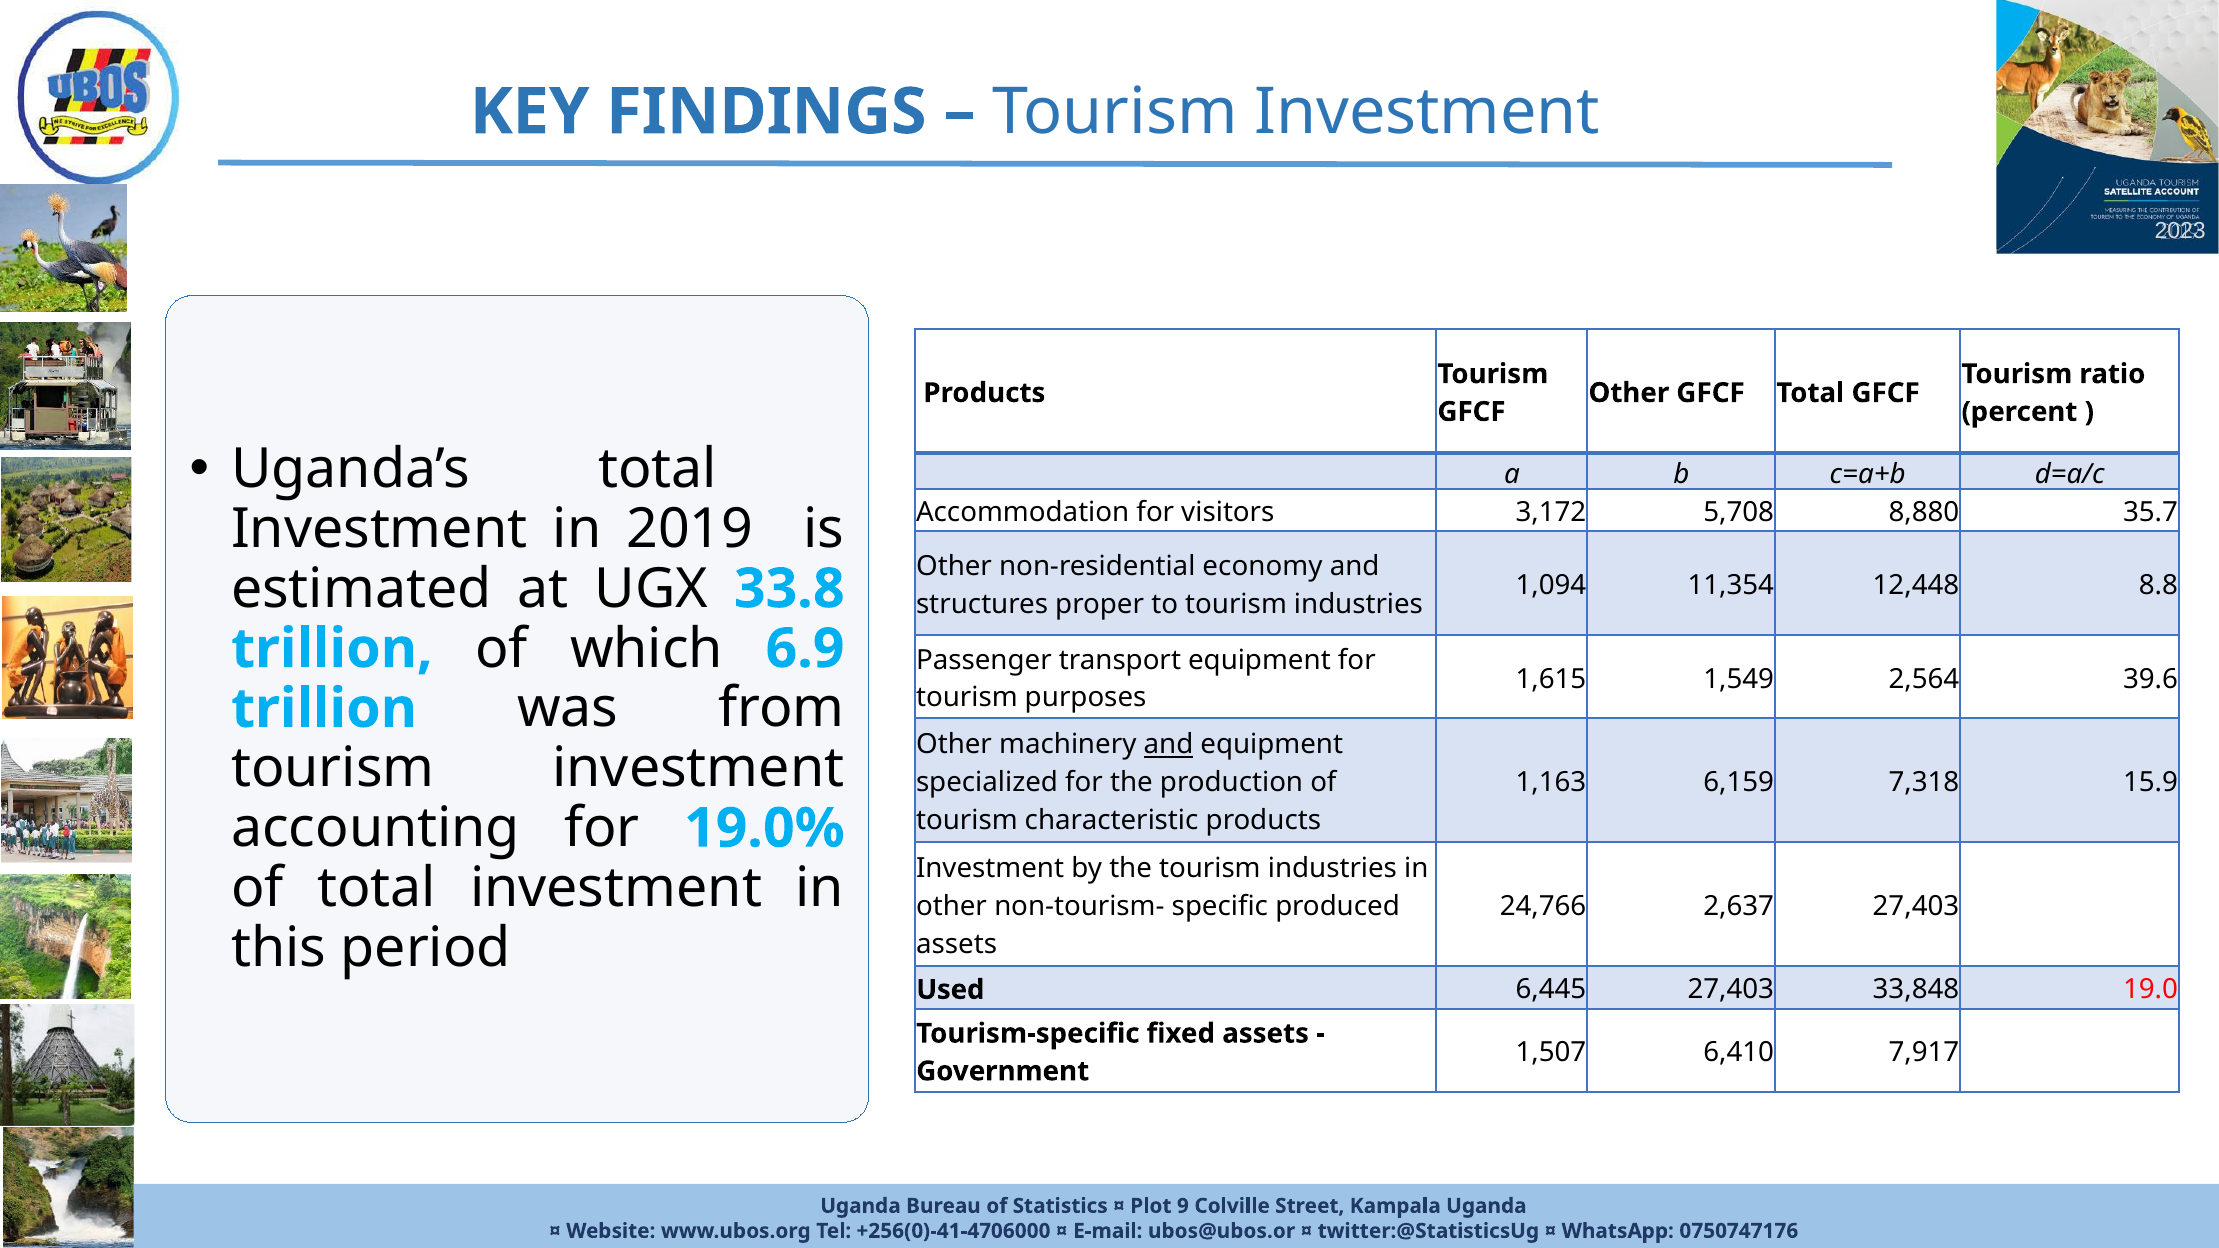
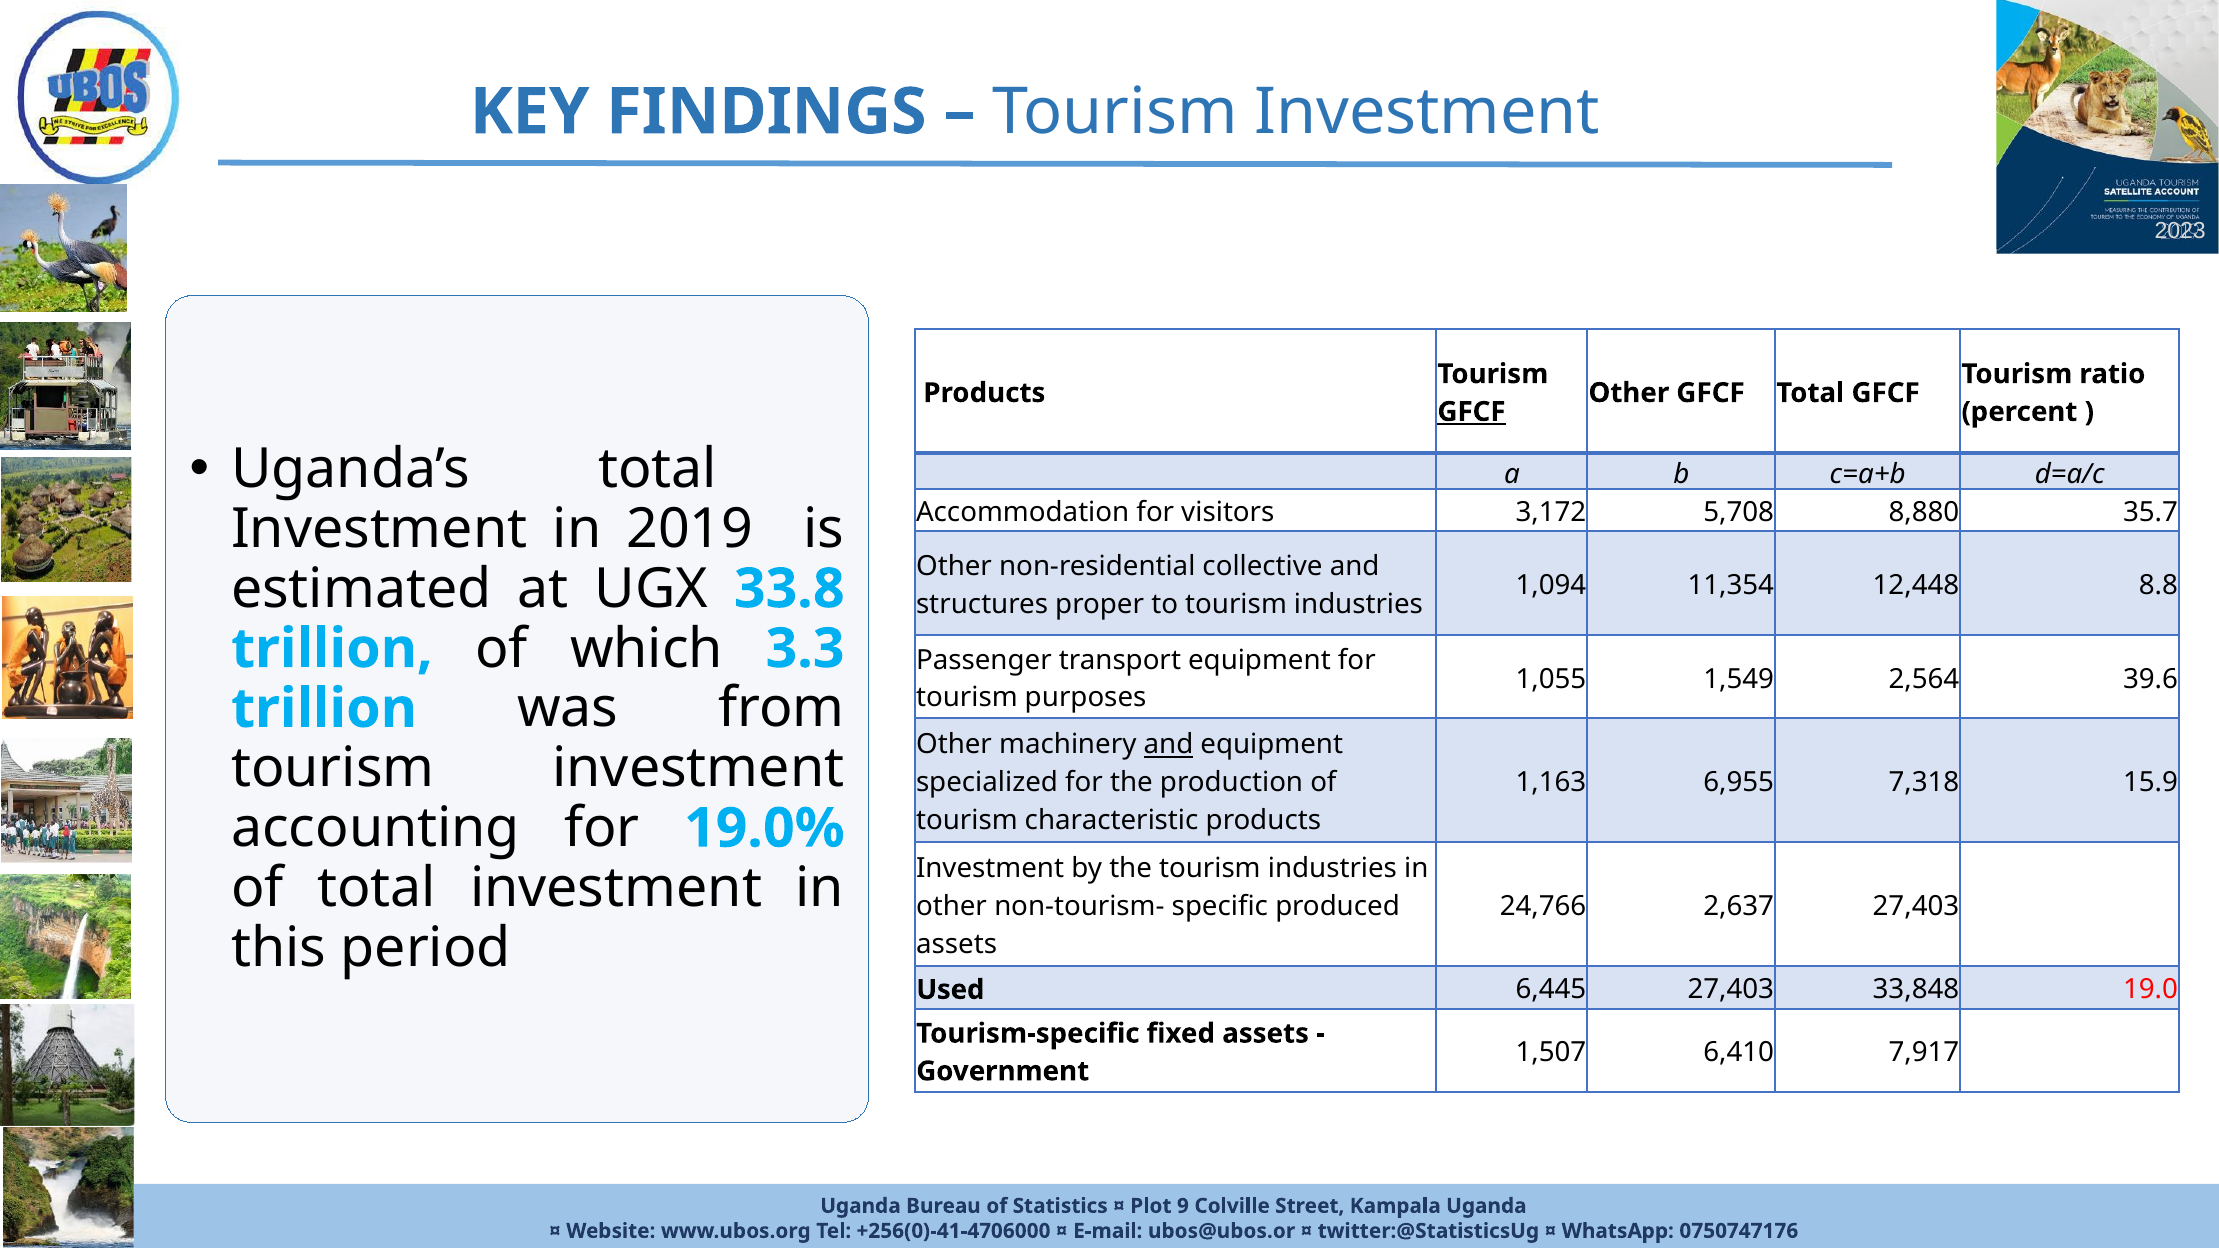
GFCF underline: none -> present (1471, 412)
economy: economy -> collective (1263, 567)
6.9: 6.9 -> 3.3 (805, 649)
1,615: 1,615 -> 1,055 (1551, 679)
6,159: 6,159 -> 6,955 (1739, 783)
